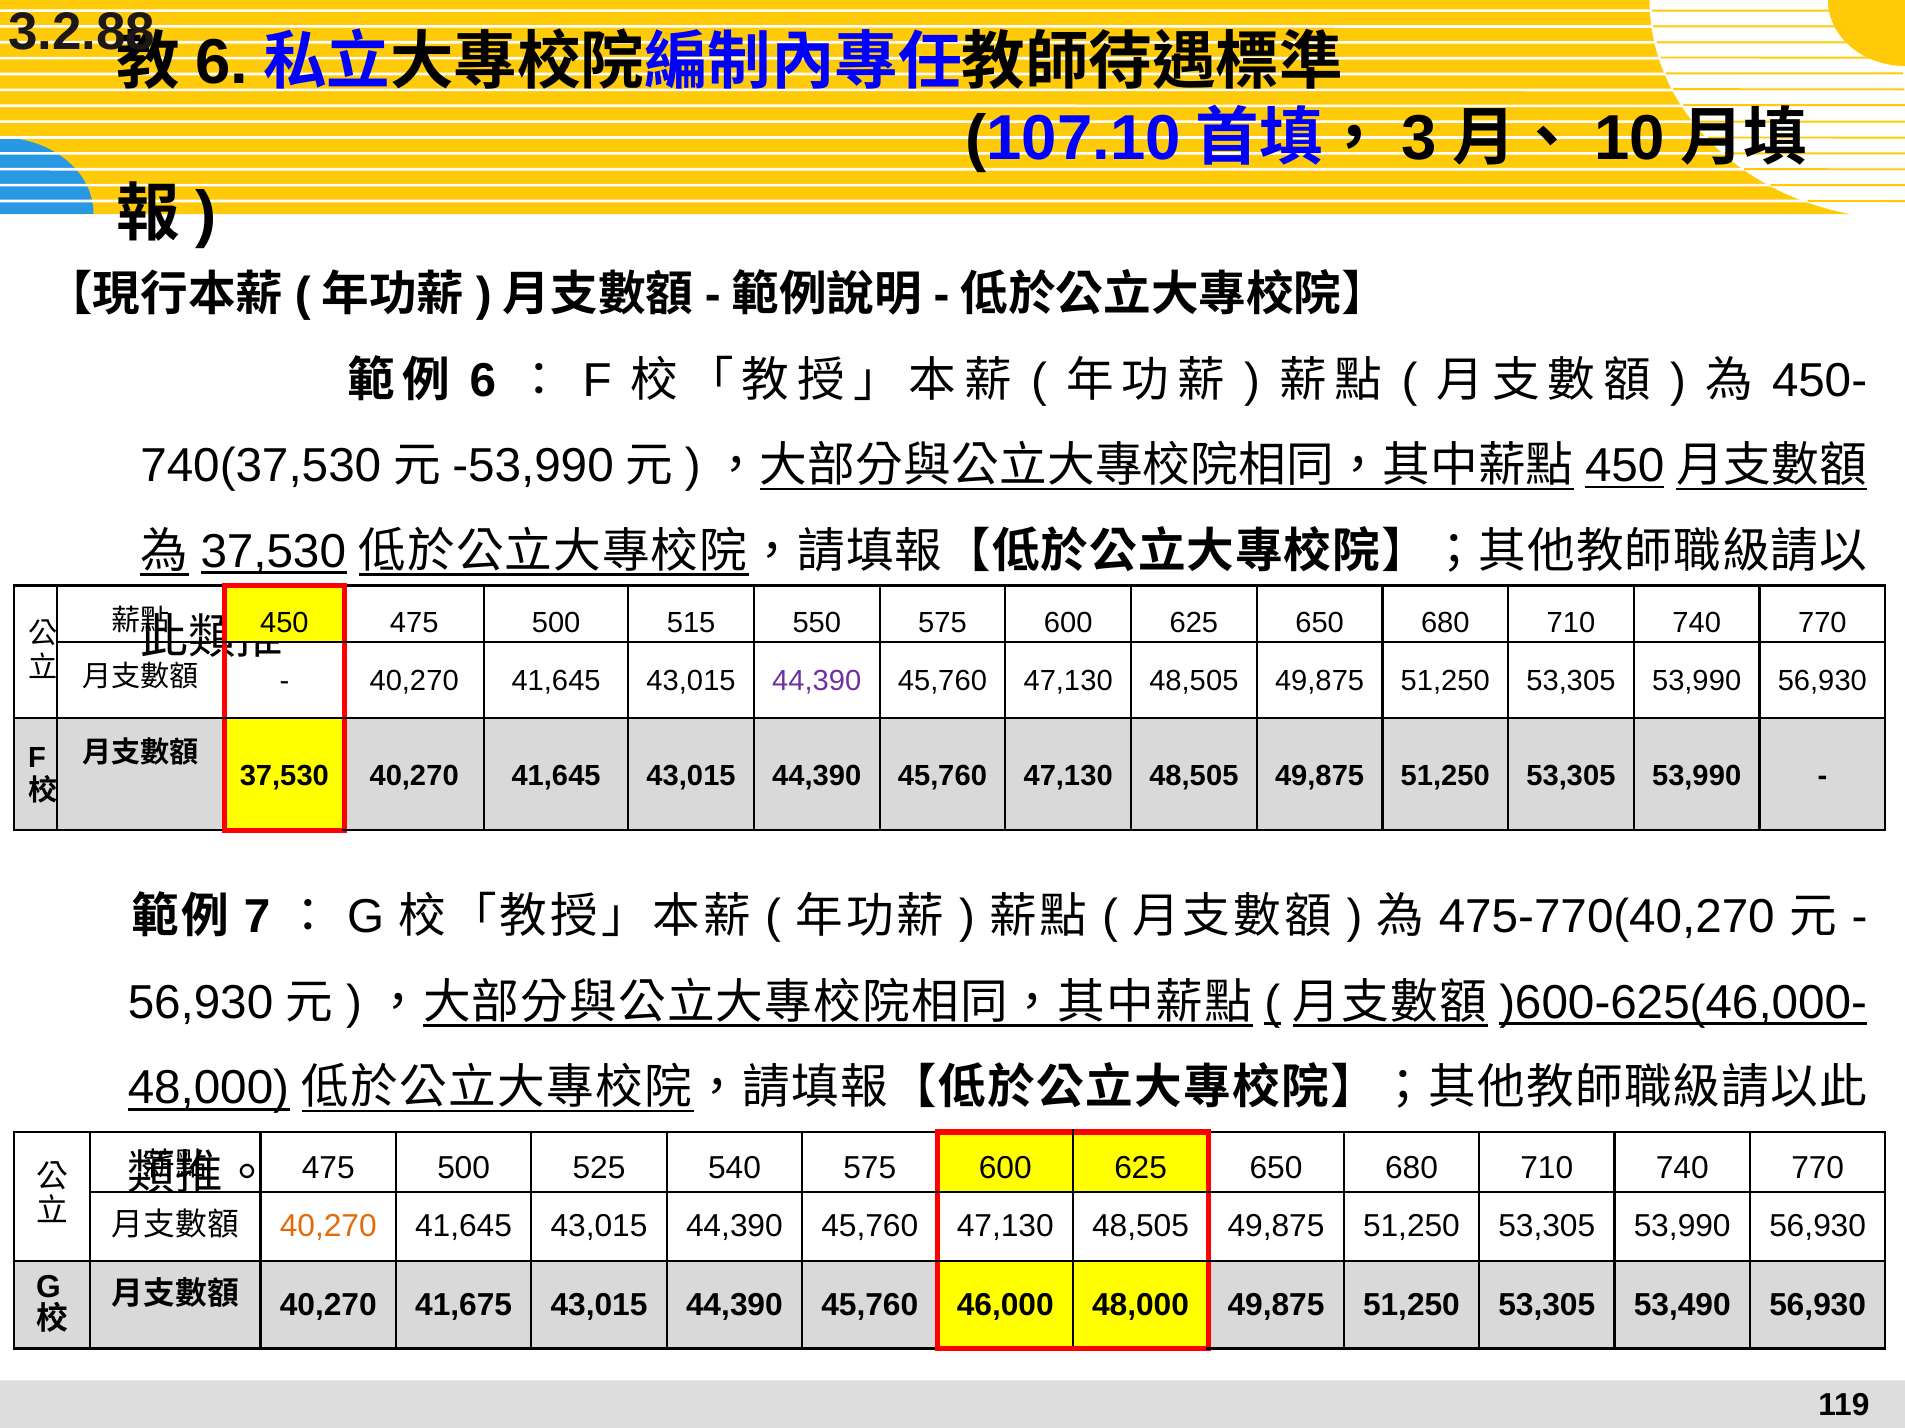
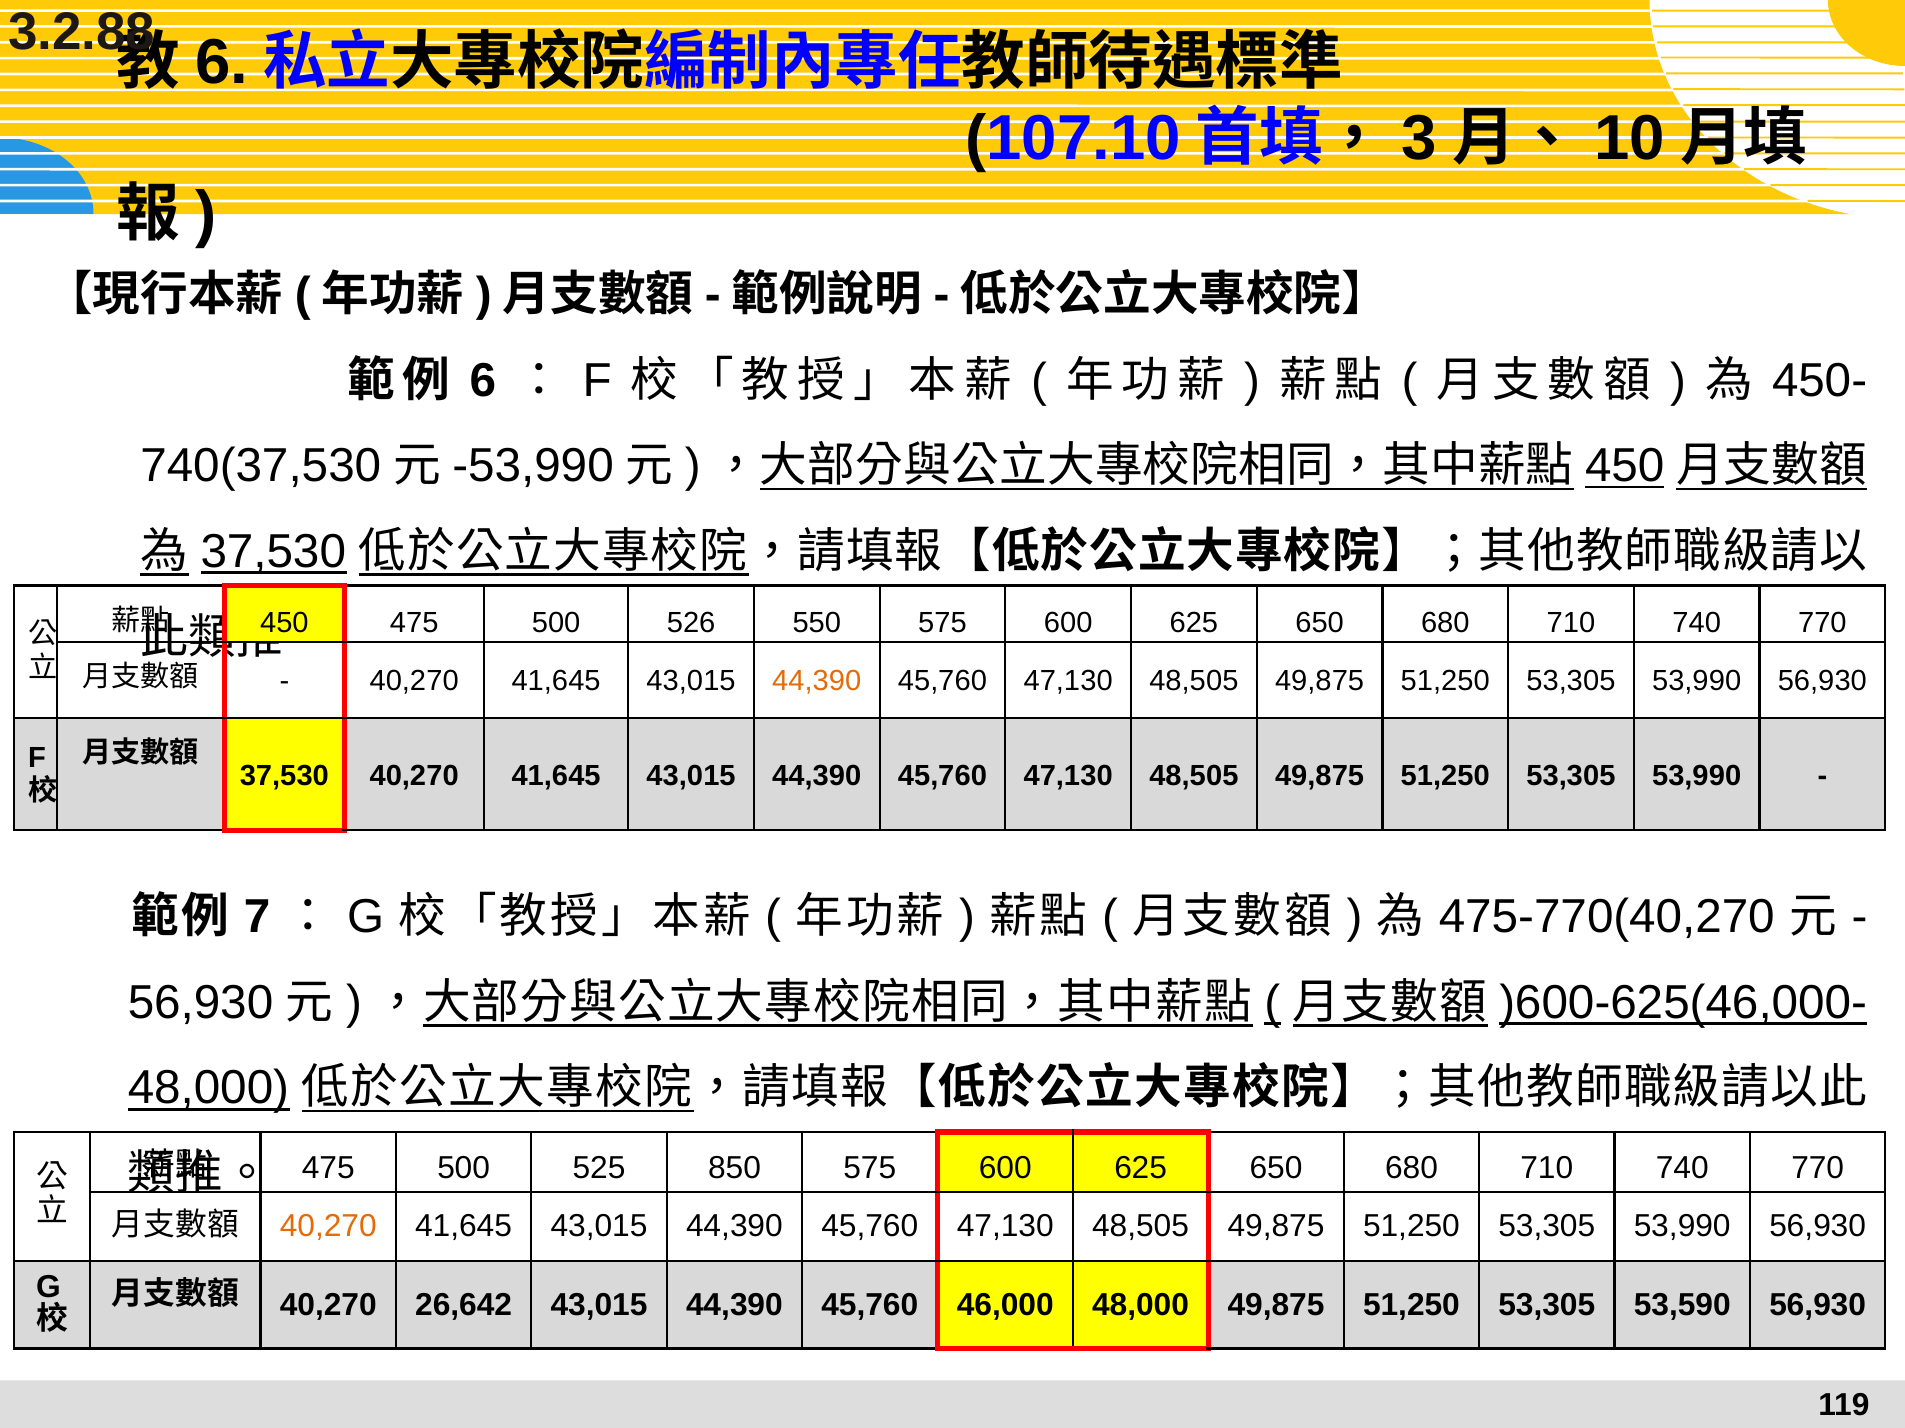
515: 515 -> 526 (691, 623)
44,390 colour: purple -> orange (817, 682)
540: 540 -> 850 (735, 1168)
41,675: 41,675 -> 26,642 (464, 1305)
53,490: 53,490 -> 53,590 (1682, 1305)
